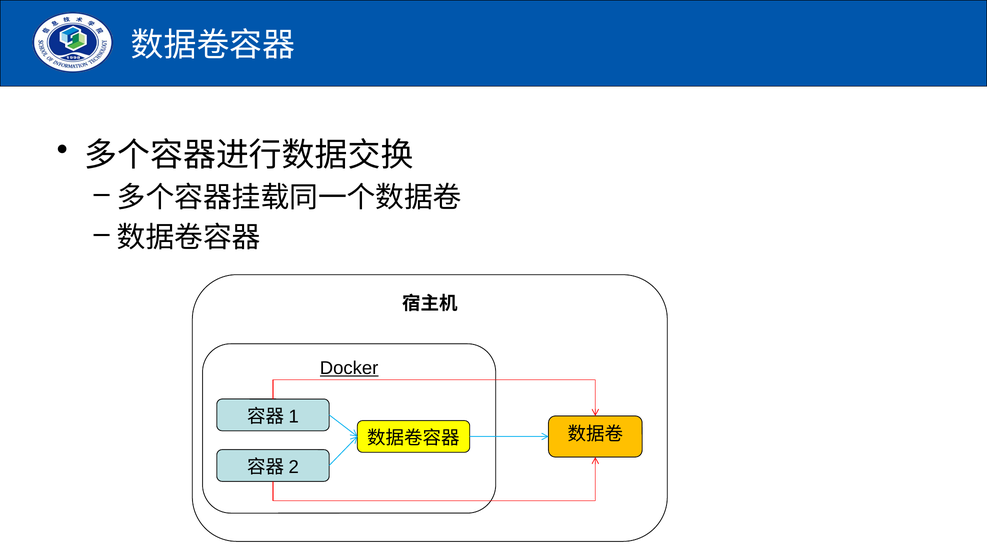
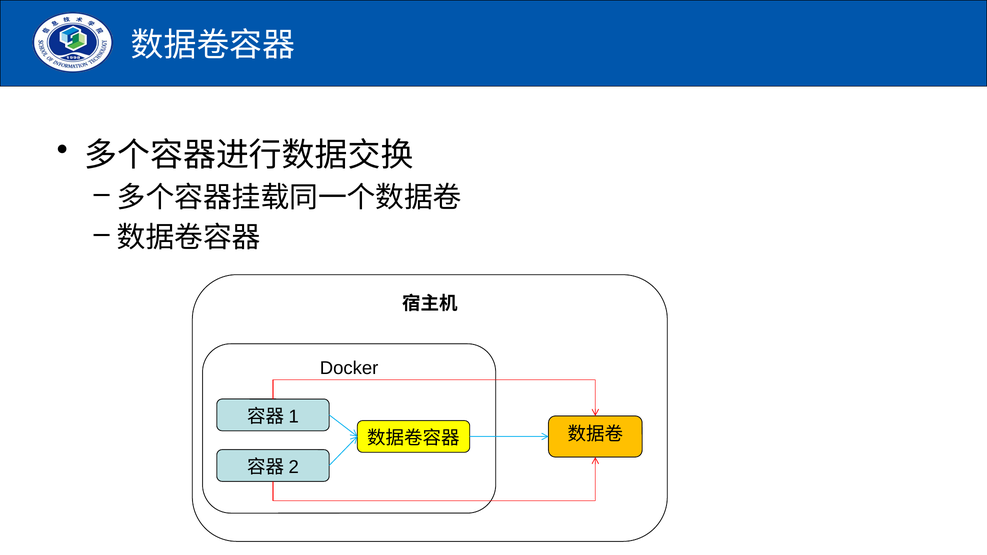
Docker underline: present -> none (349, 368)
